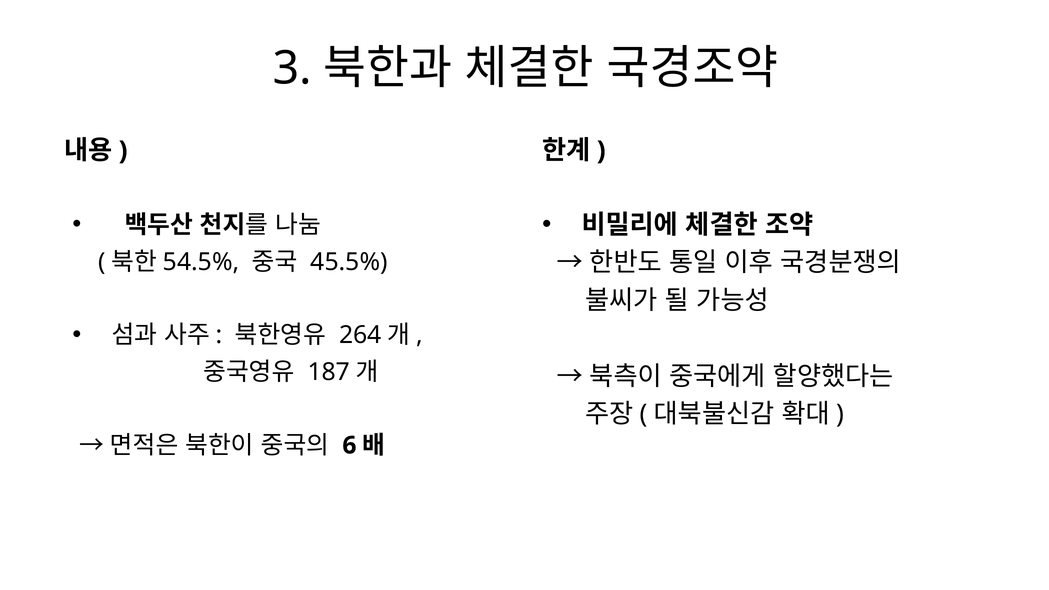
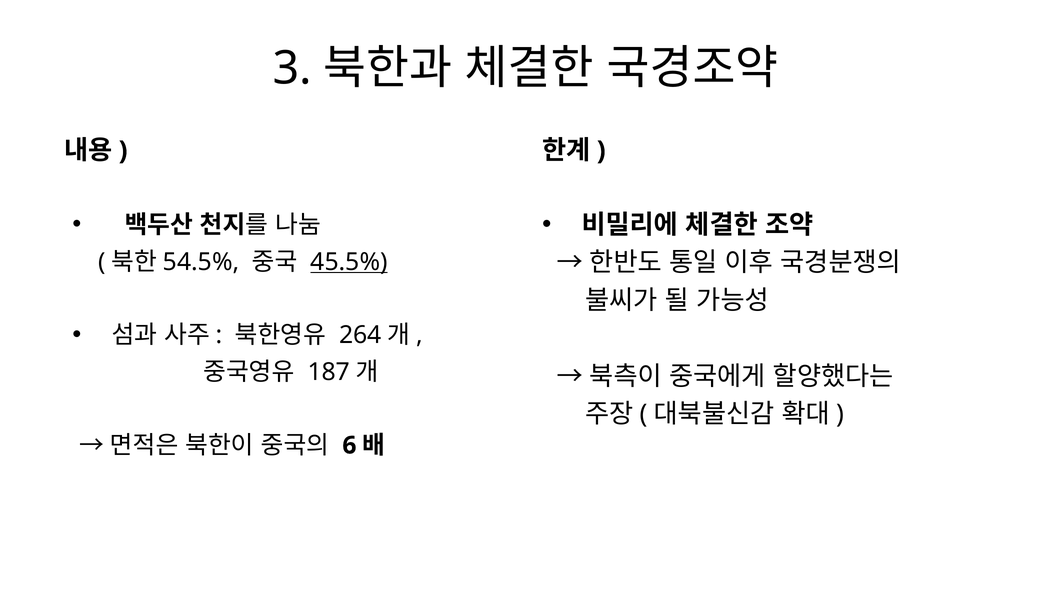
45.5% underline: none -> present (349, 262)
